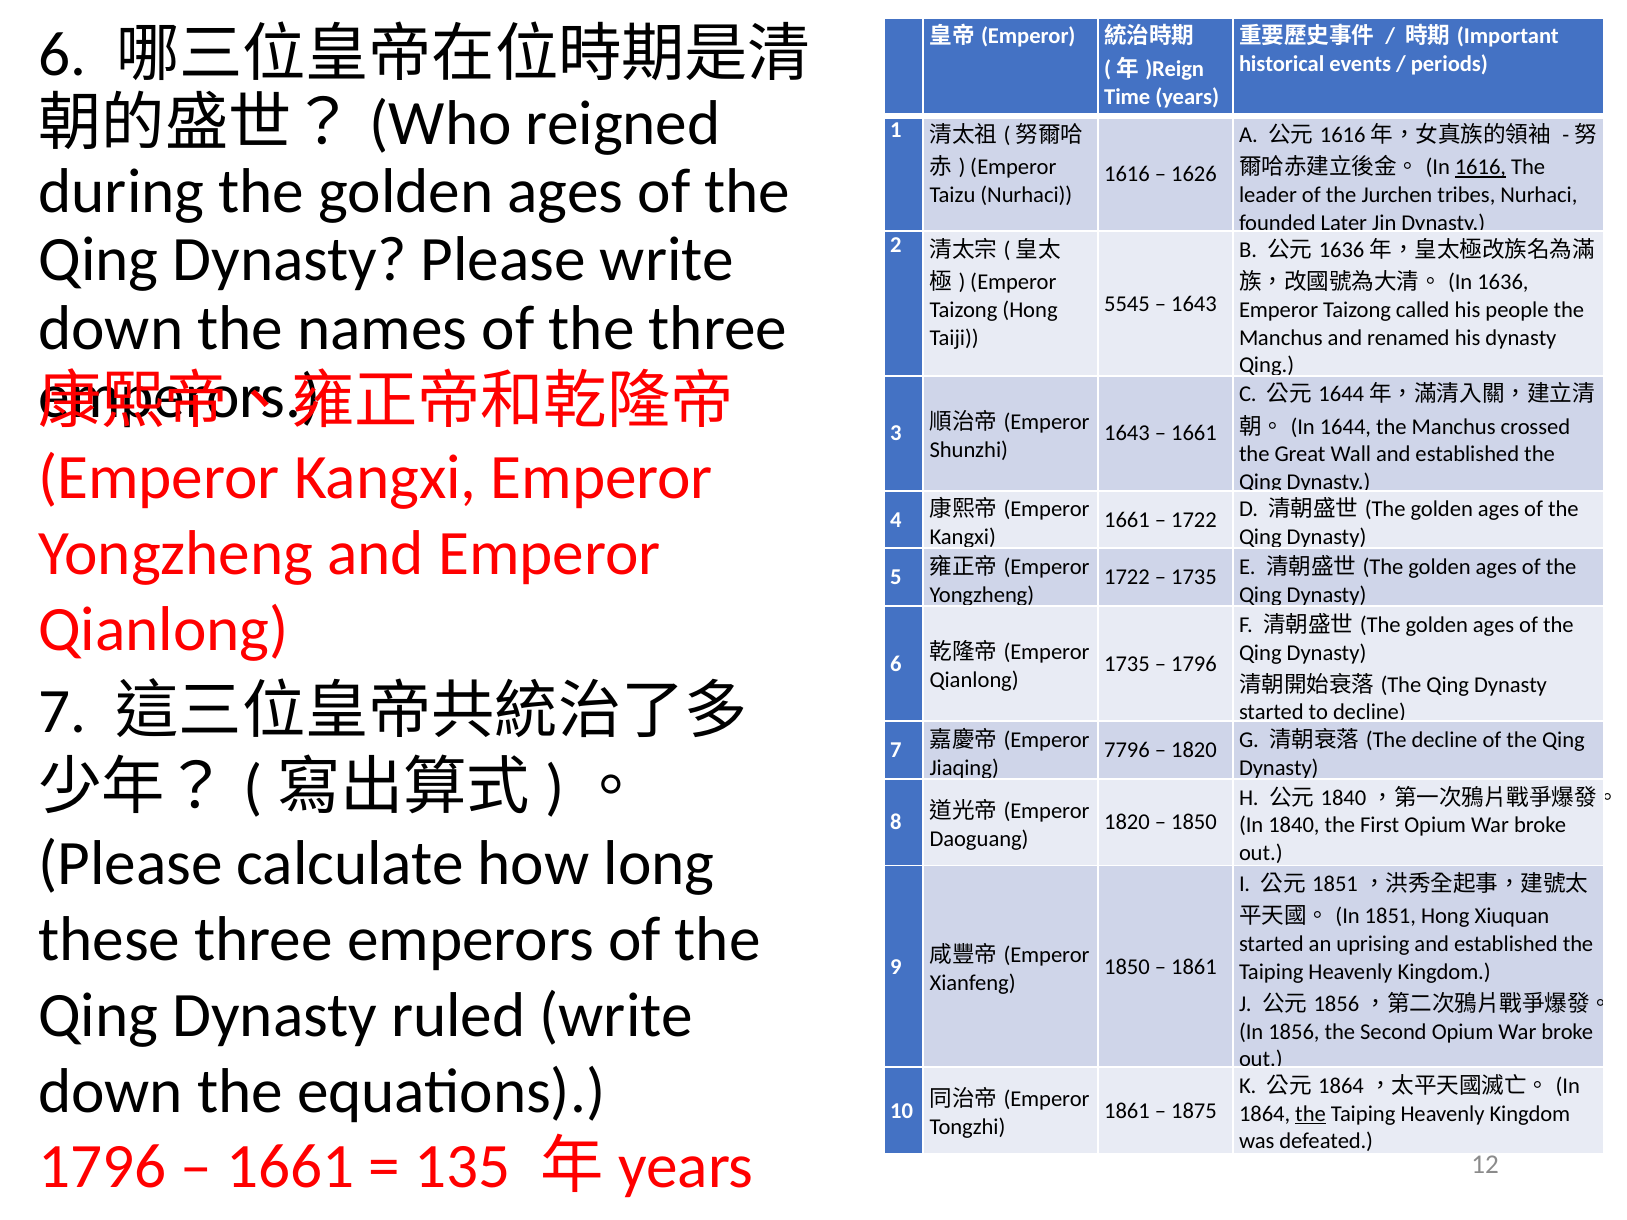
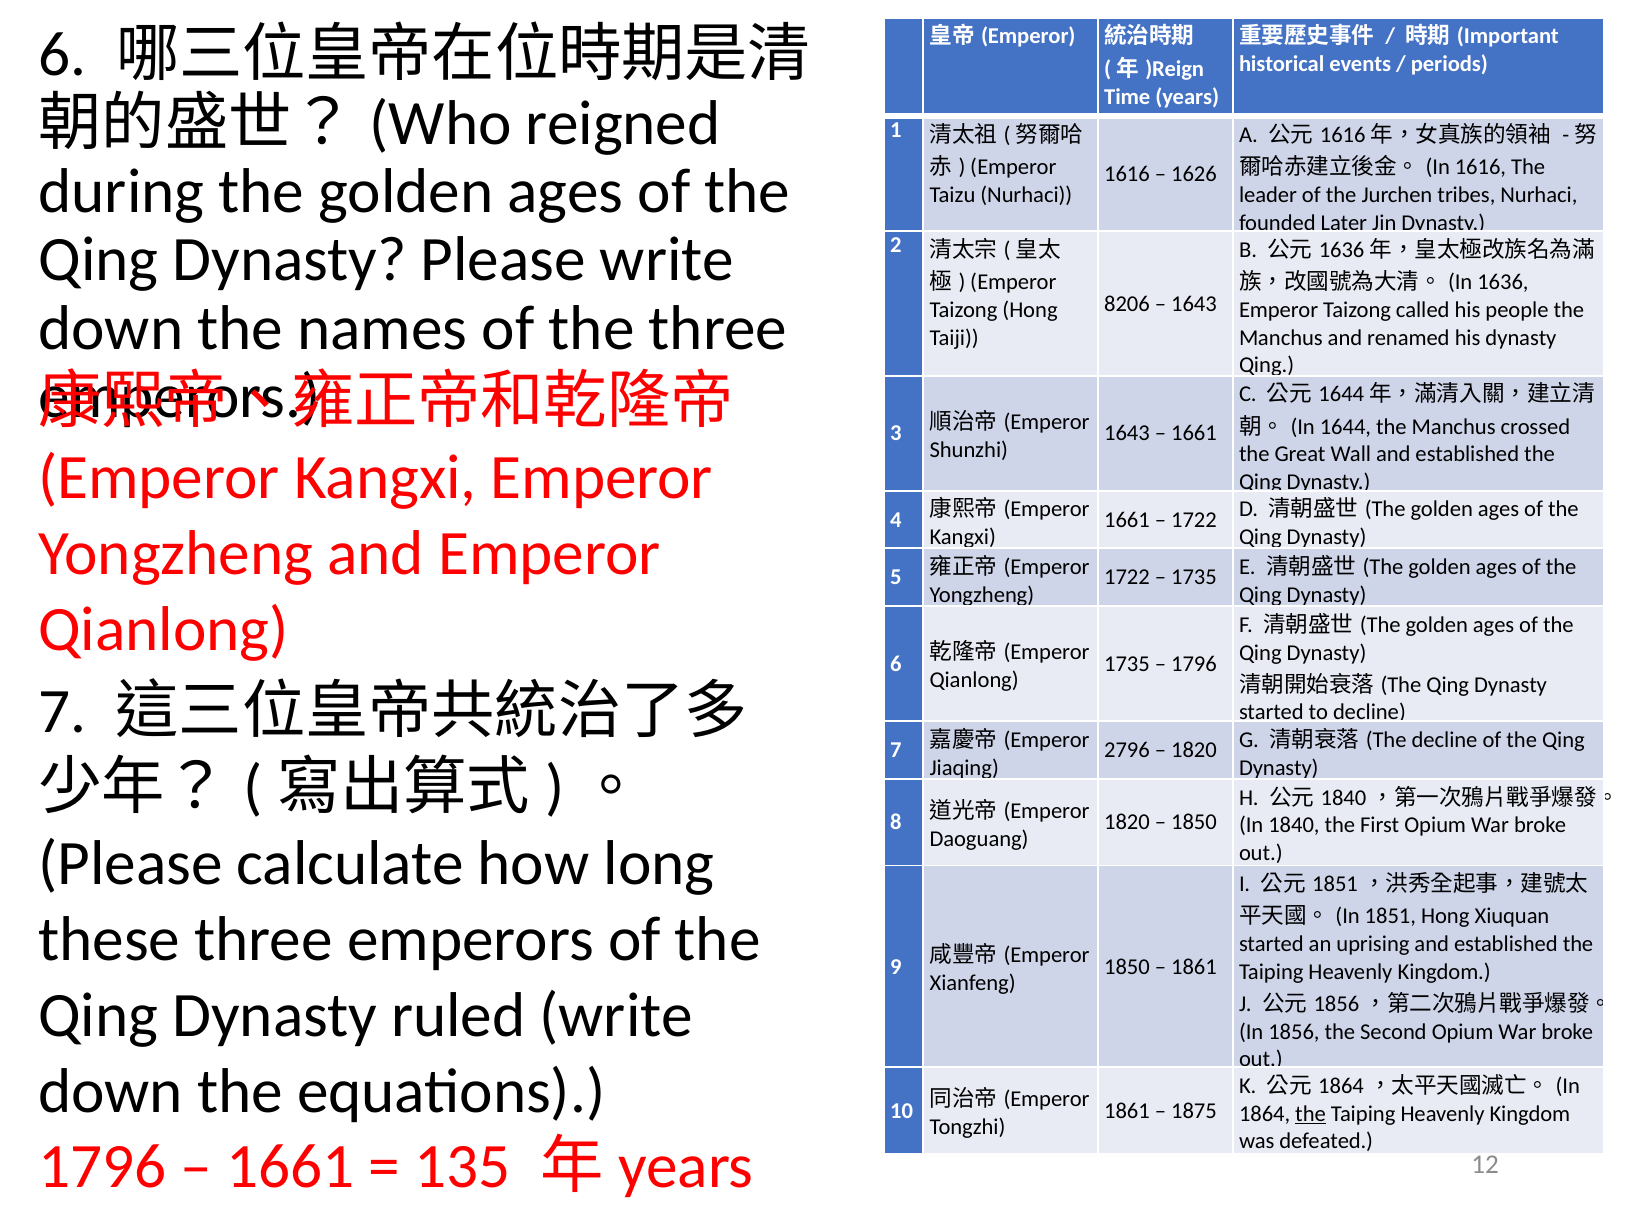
1616 underline: present -> none (1480, 167)
5545: 5545 -> 8206 (1127, 304)
7796: 7796 -> 2796 (1127, 751)
